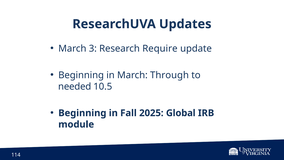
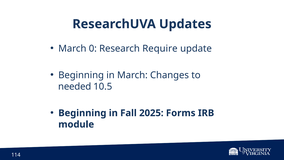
3: 3 -> 0 (93, 48)
Through: Through -> Changes (170, 75)
Global: Global -> Forms (181, 113)
